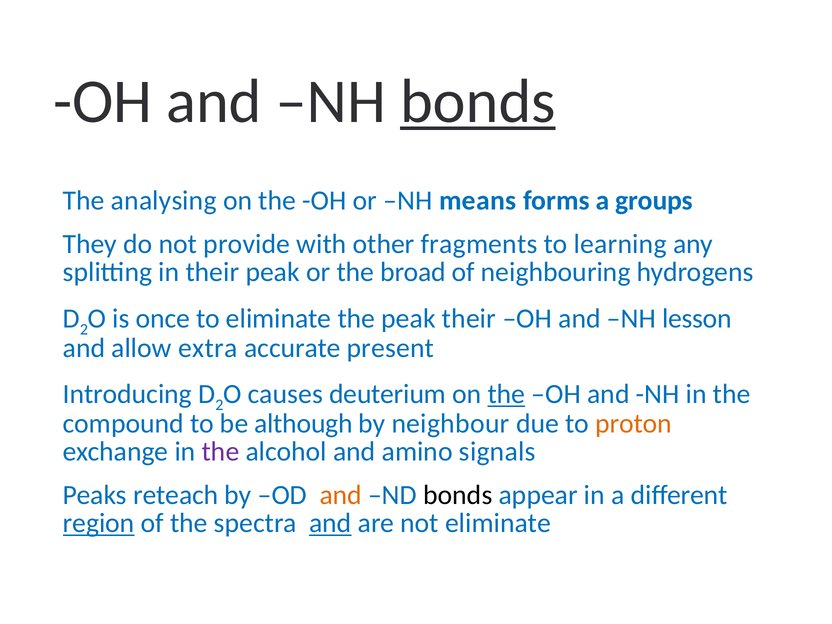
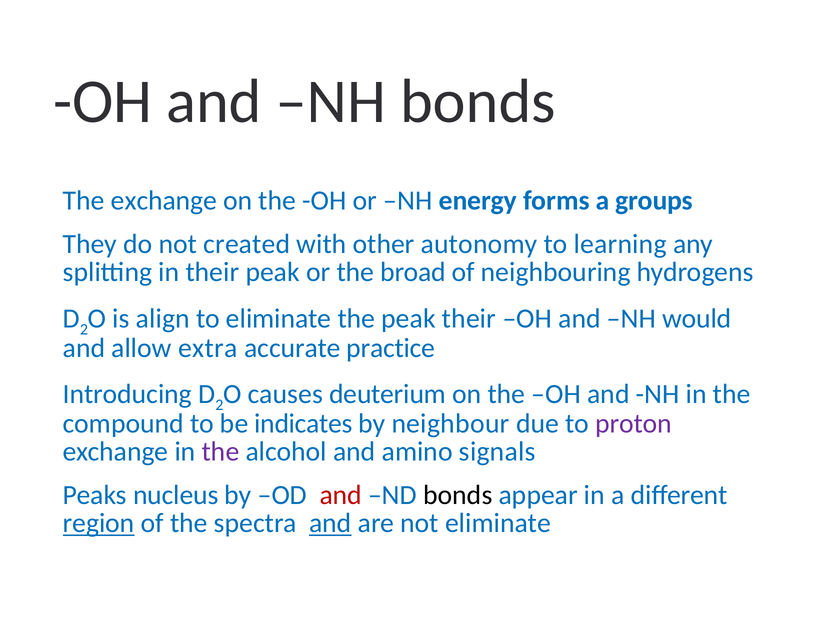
bonds underline: present -> none (478, 101)
The analysing: analysing -> exchange (164, 201)
means: means -> energy (478, 201)
provide: provide -> created (247, 244)
fragments: fragments -> autonomy (479, 244)
once: once -> align (163, 319)
lesson: lesson -> would (697, 319)
present: present -> practice (391, 348)
the underline: present -> none (506, 394)
although: although -> indicates (303, 423)
proton colour: orange -> purple (634, 423)
reteach: reteach -> nucleus (176, 495)
and colour: orange -> red (341, 495)
